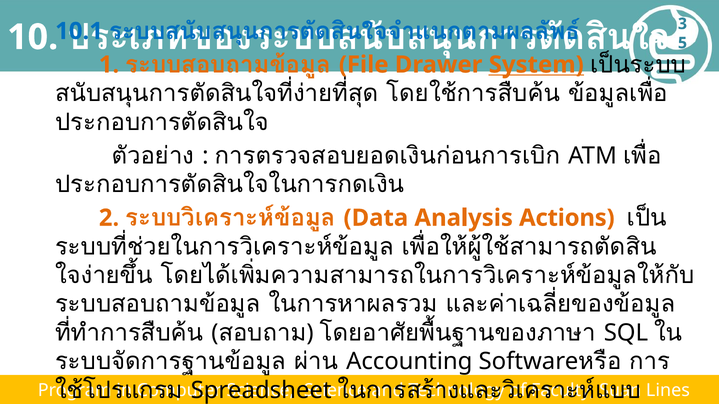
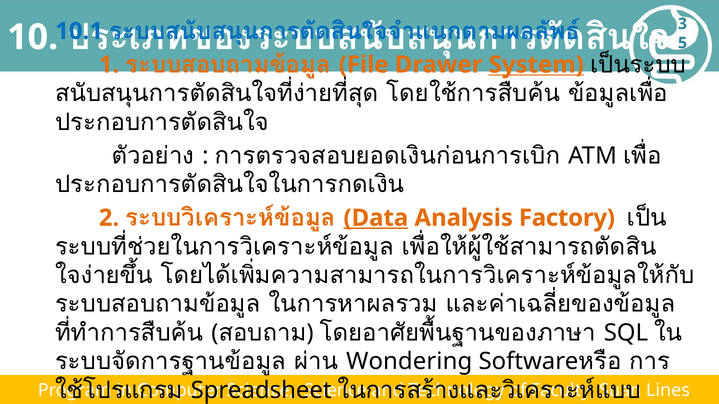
Data underline: none -> present (376, 218)
Actions: Actions -> Factory (567, 218)
Accounting: Accounting -> Wondering (409, 362)
